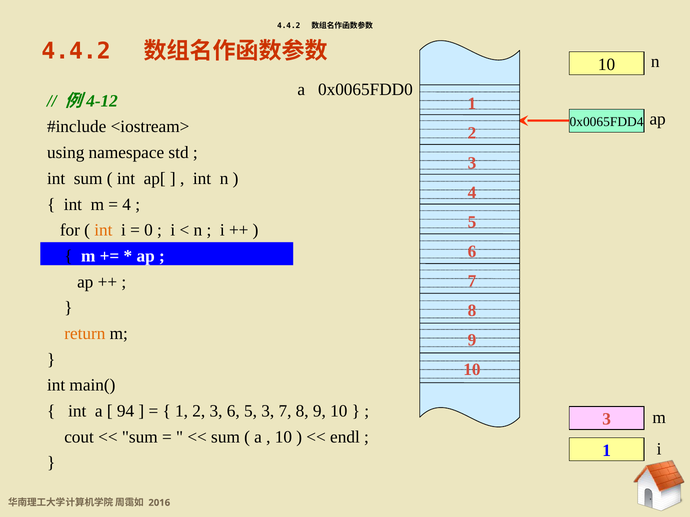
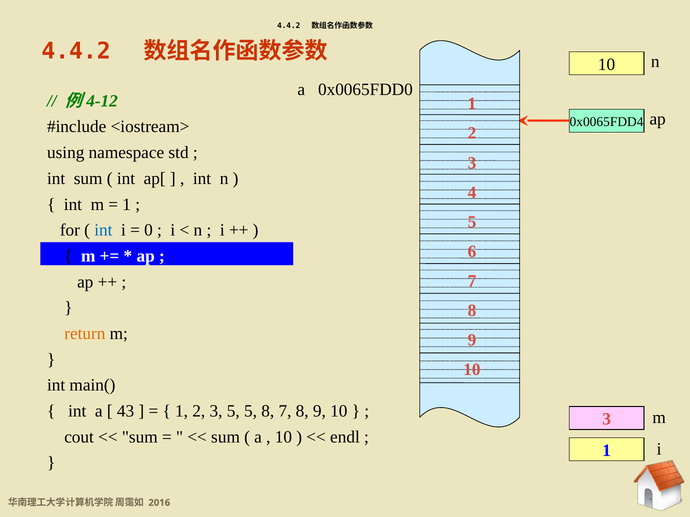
4: 4 -> 1 (127, 205)
int colour: orange -> blue (103, 230)
94: 94 -> 43 (126, 411)
3 6: 6 -> 5 (233, 411)
5 3: 3 -> 8 (268, 411)
